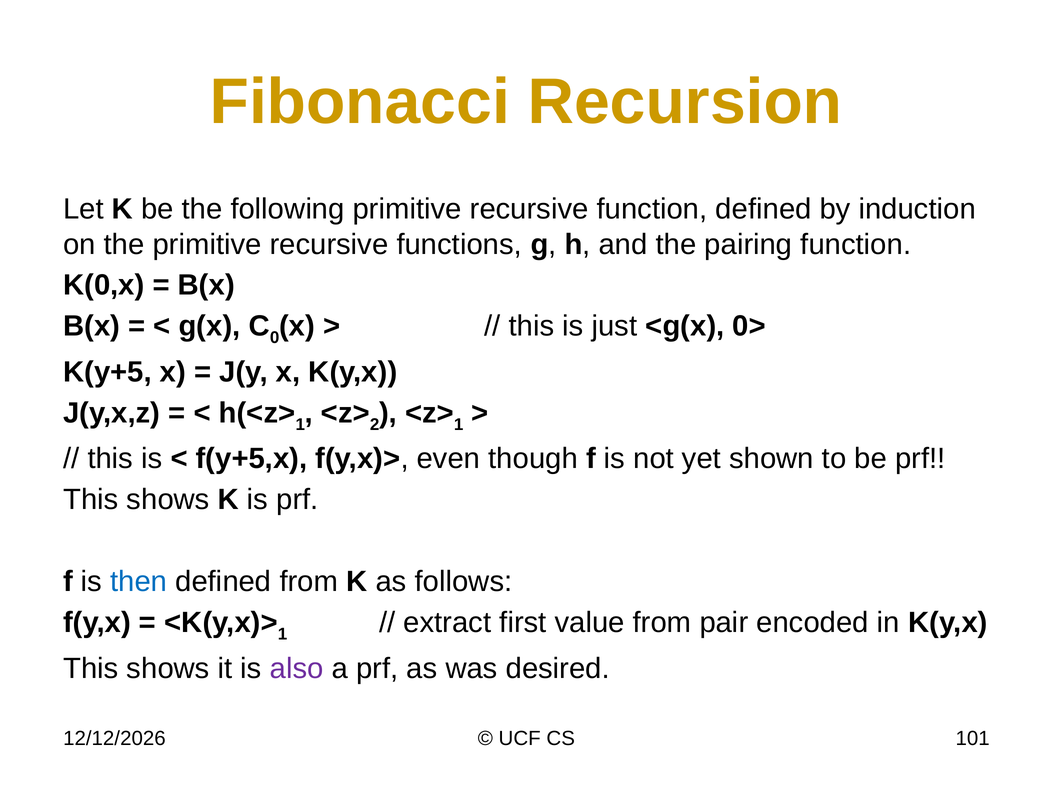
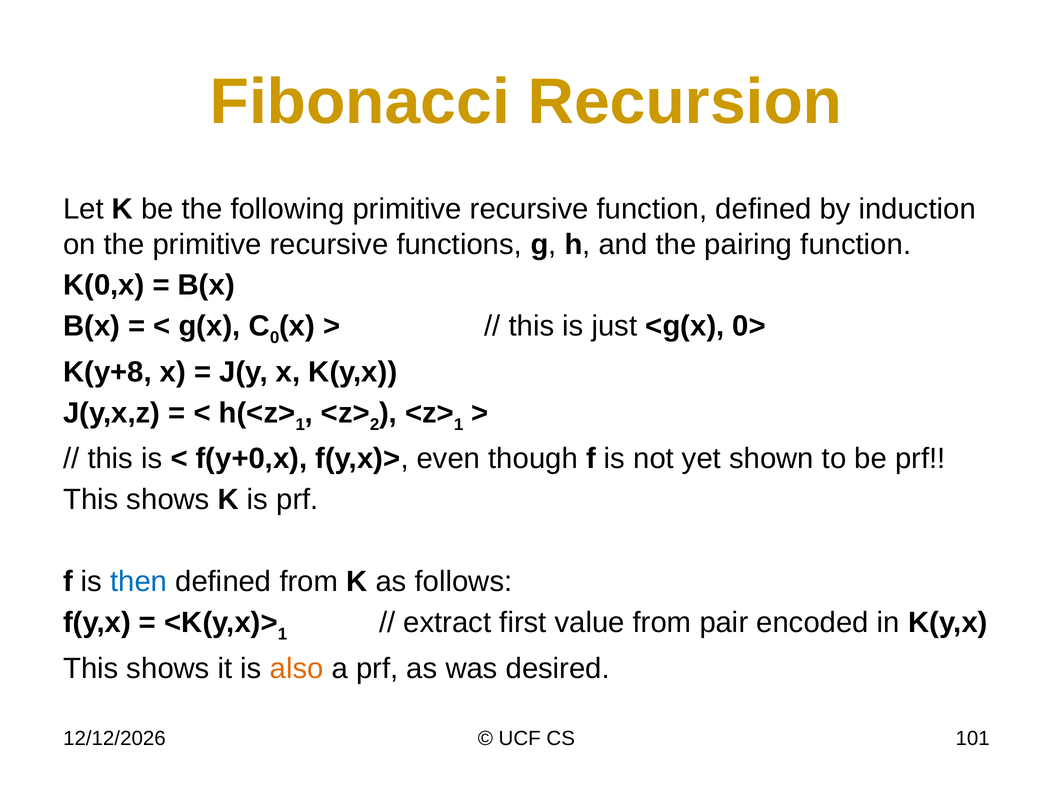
K(y+5: K(y+5 -> K(y+8 (107, 372)
f(y+5,x: f(y+5,x -> f(y+0,x (251, 459)
also colour: purple -> orange (297, 668)
